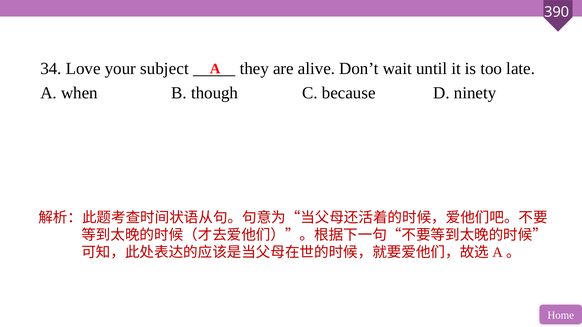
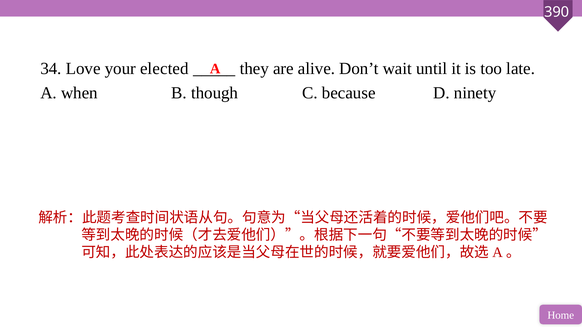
subject: subject -> elected (164, 68)
